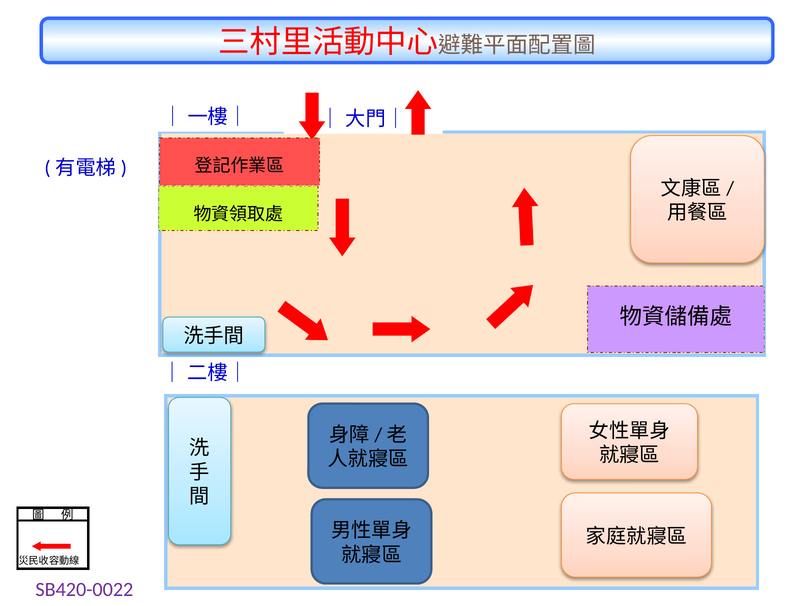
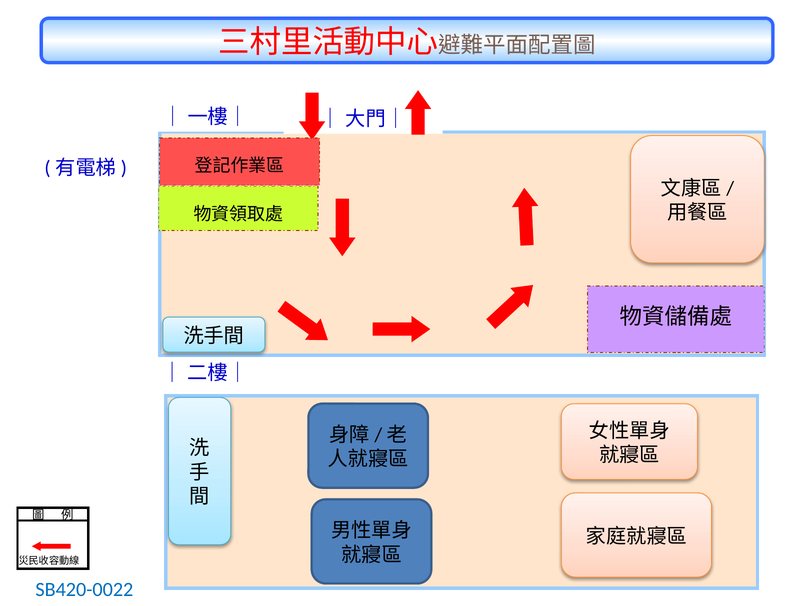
SB420-0022 colour: purple -> blue (84, 589)
